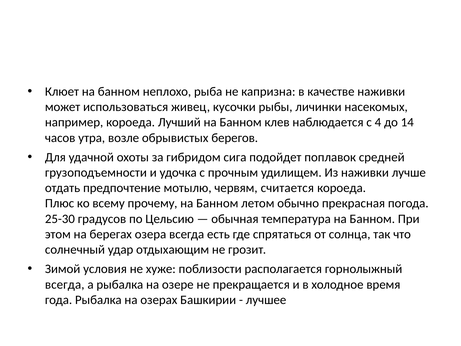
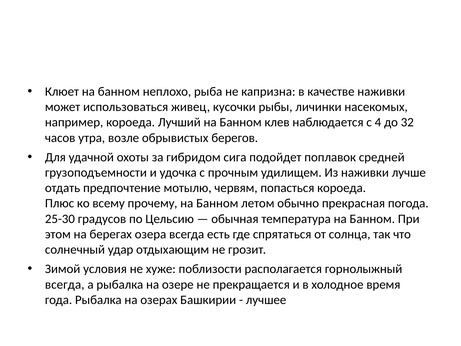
14: 14 -> 32 (407, 122)
считается: считается -> попасться (287, 188)
